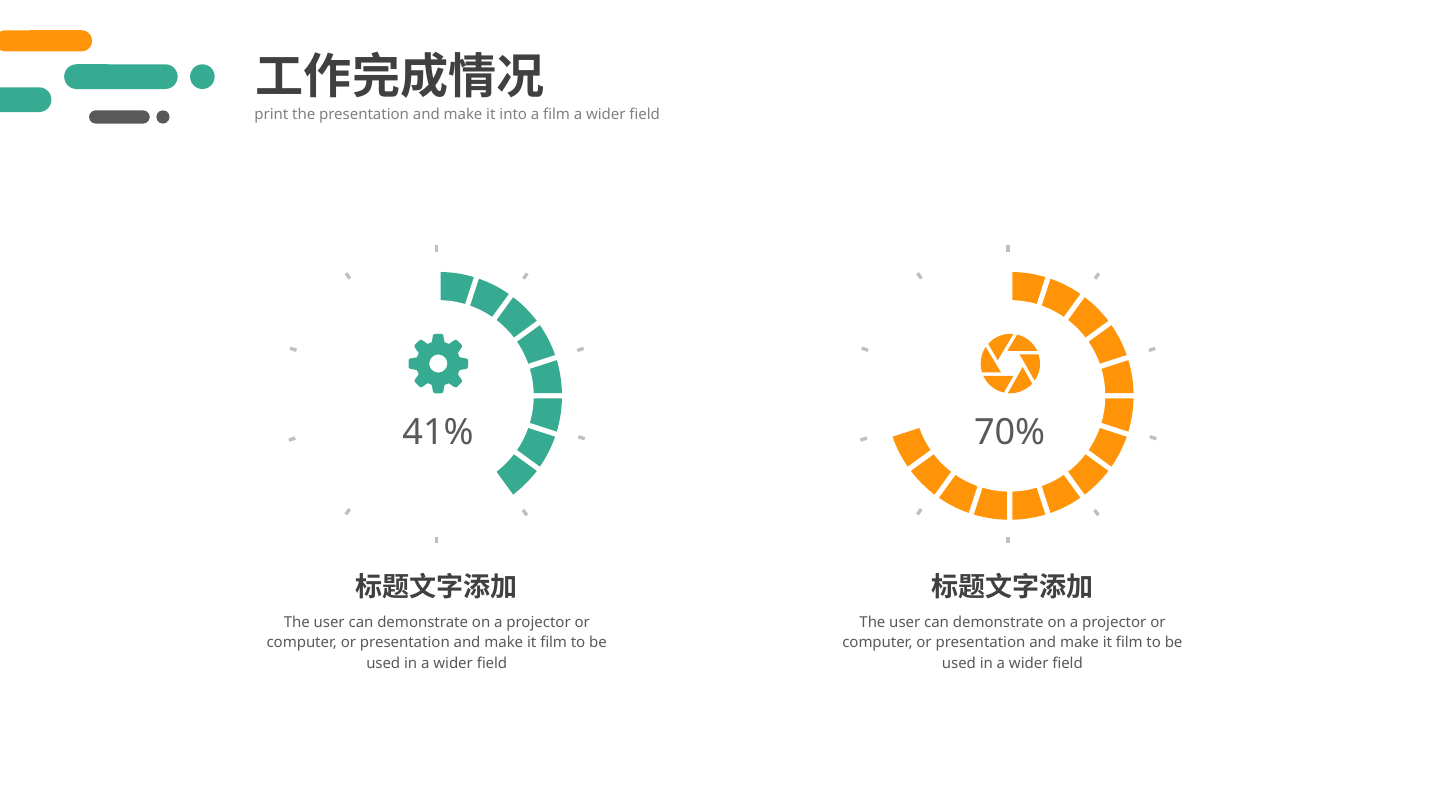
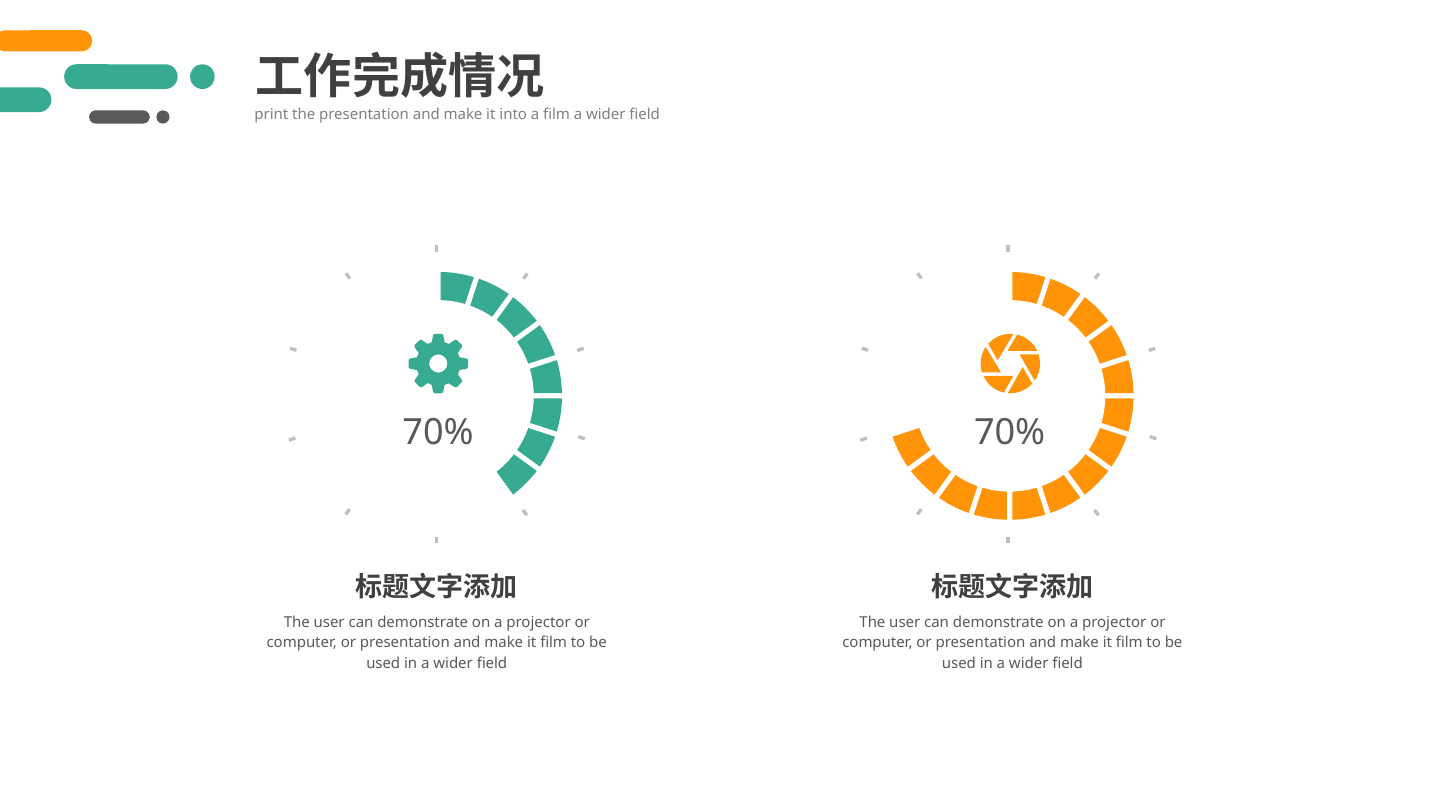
41%: 41% -> 70% (438, 432)
